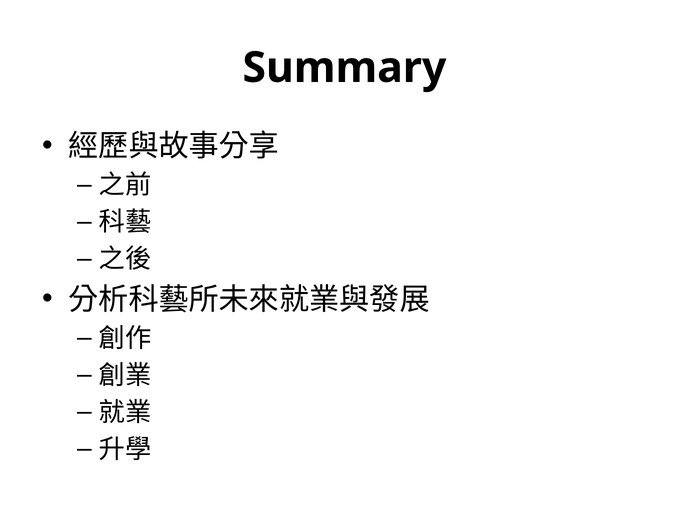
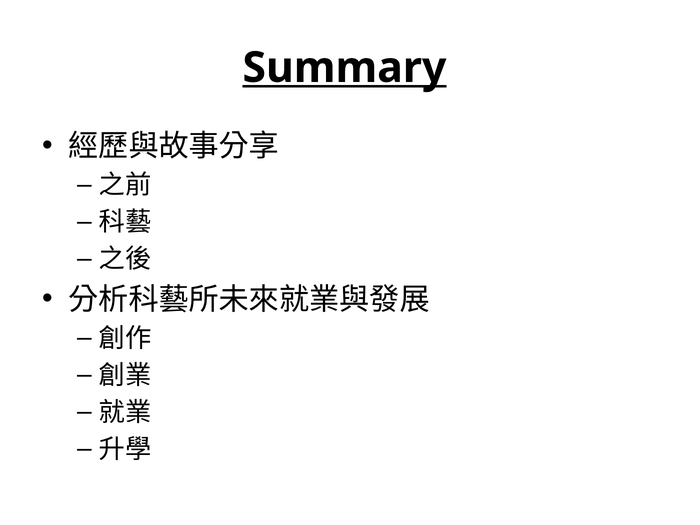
Summary underline: none -> present (344, 68)
